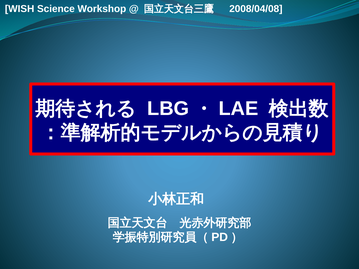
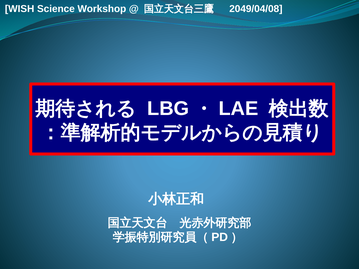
2008/04/08: 2008/04/08 -> 2049/04/08 (256, 9)
